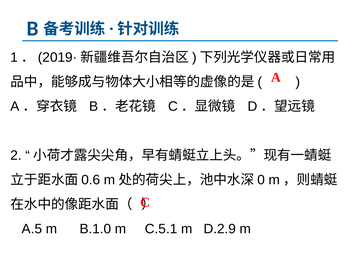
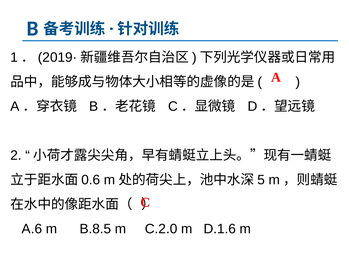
0: 0 -> 5 (261, 180)
A.5: A.5 -> A.6 (32, 229)
B.1.0: B.1.0 -> B.8.5 (95, 229)
C.5.1: C.5.1 -> C.2.0 (161, 229)
D.2.9: D.2.9 -> D.1.6 (220, 229)
